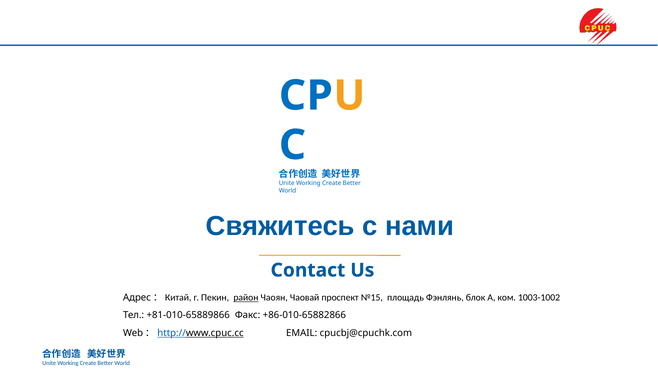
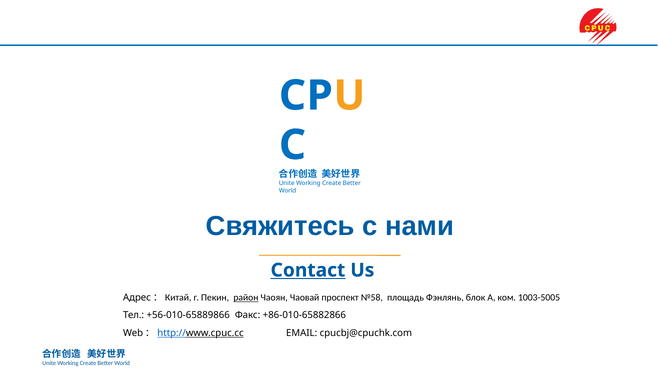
Contact underline: none -> present (308, 270)
№15: №15 -> №58 (372, 297)
1003-1002: 1003-1002 -> 1003-5005 (539, 297)
+81-010-65889866: +81-010-65889866 -> +56-010-65889866 (188, 314)
